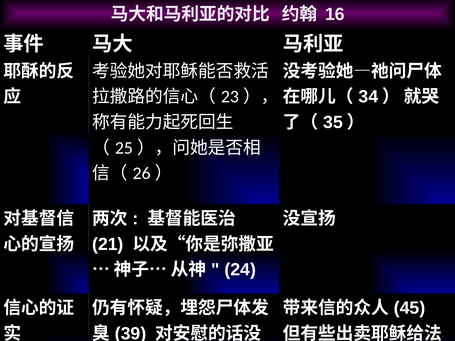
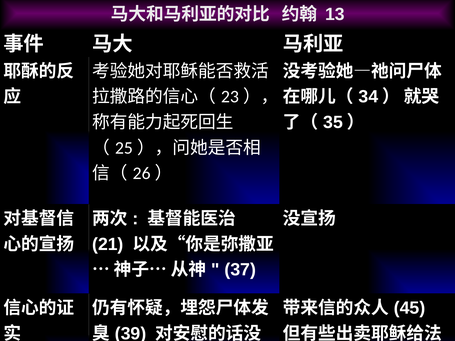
16: 16 -> 13 (335, 14)
24: 24 -> 37 (240, 270)
